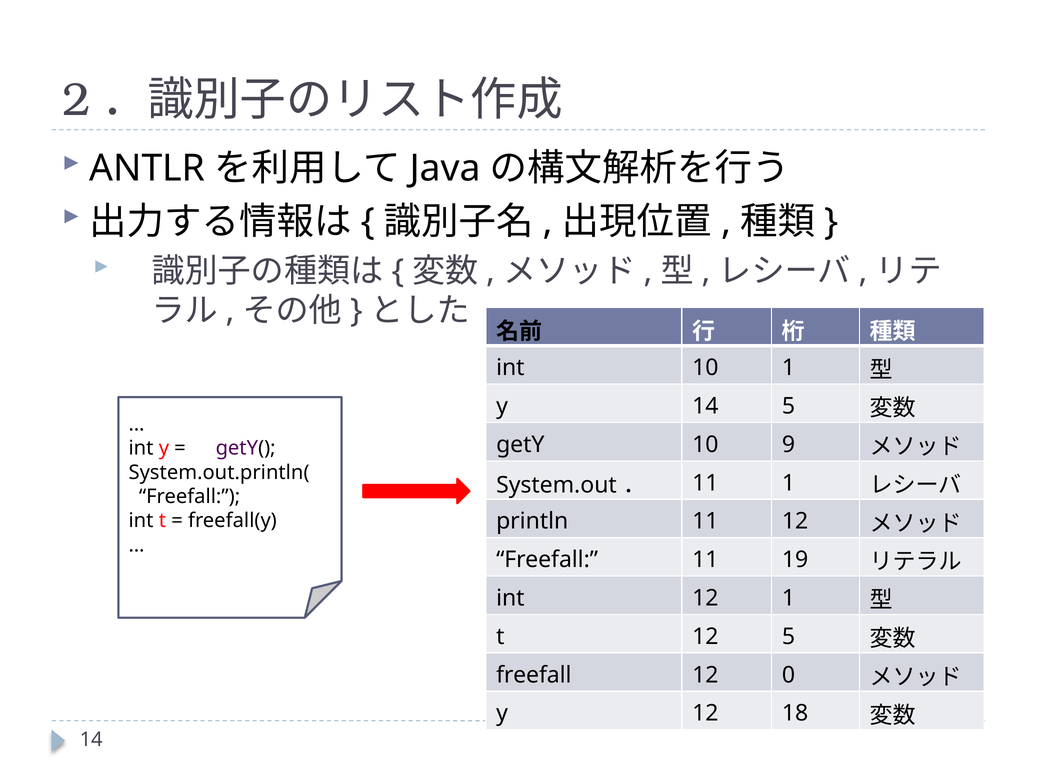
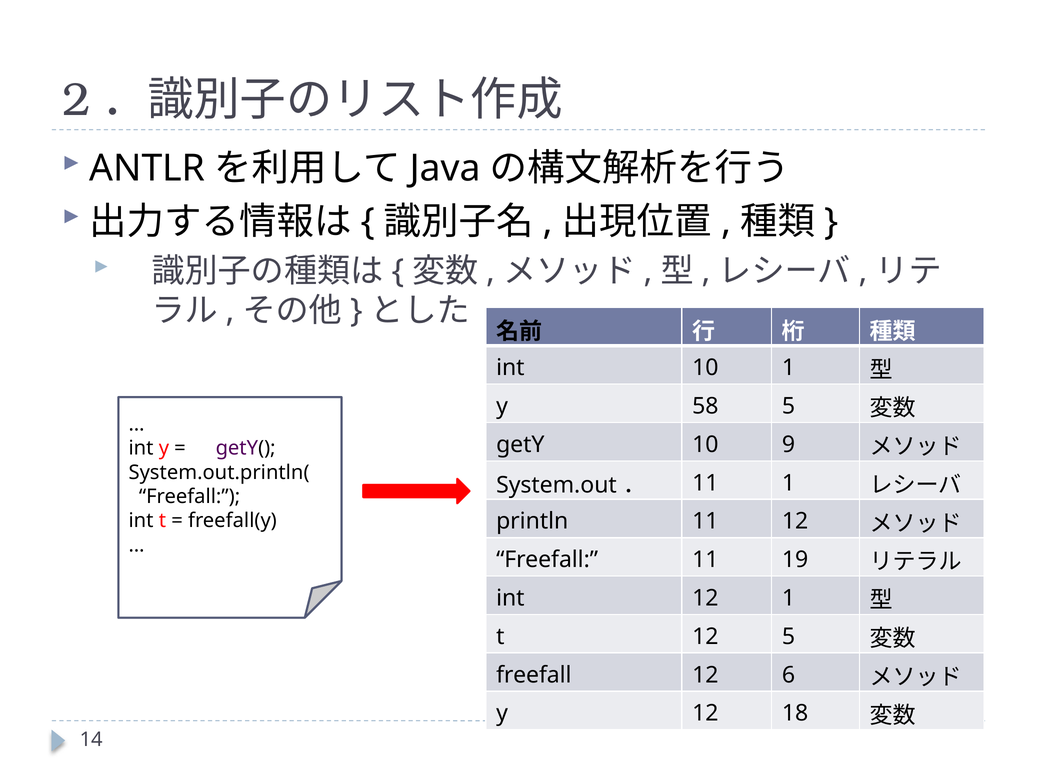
y 14: 14 -> 58 (705, 406)
0: 0 -> 6 (789, 675)
